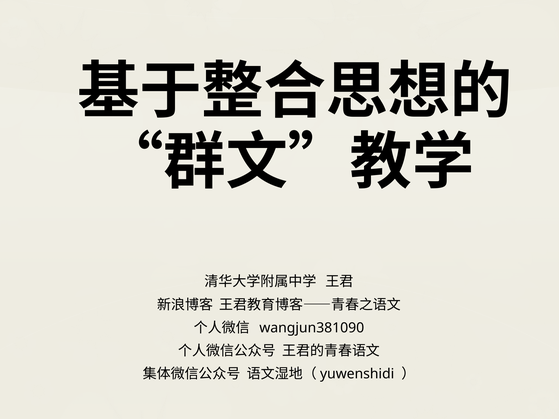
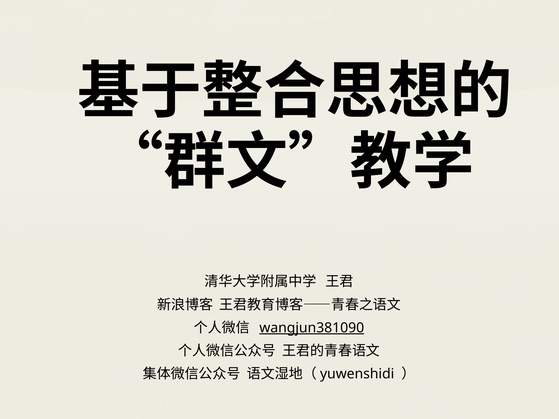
wangjun381090 underline: none -> present (312, 328)
